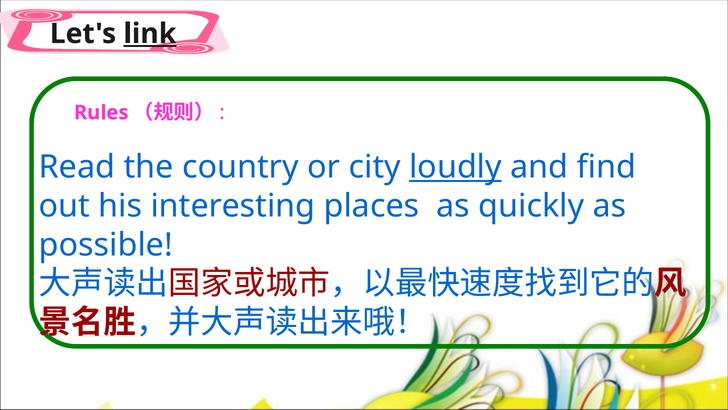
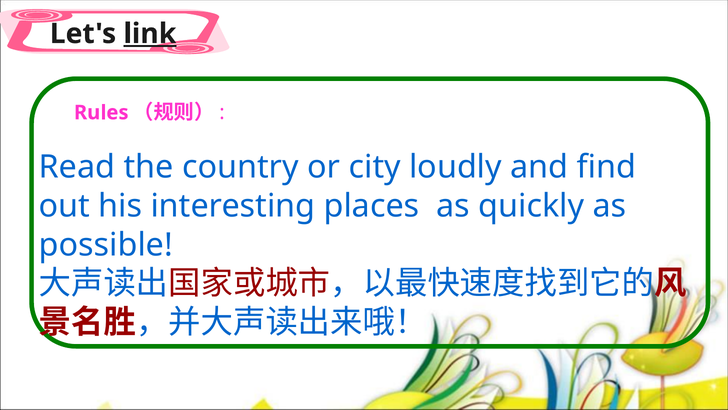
loudly underline: present -> none (455, 167)
